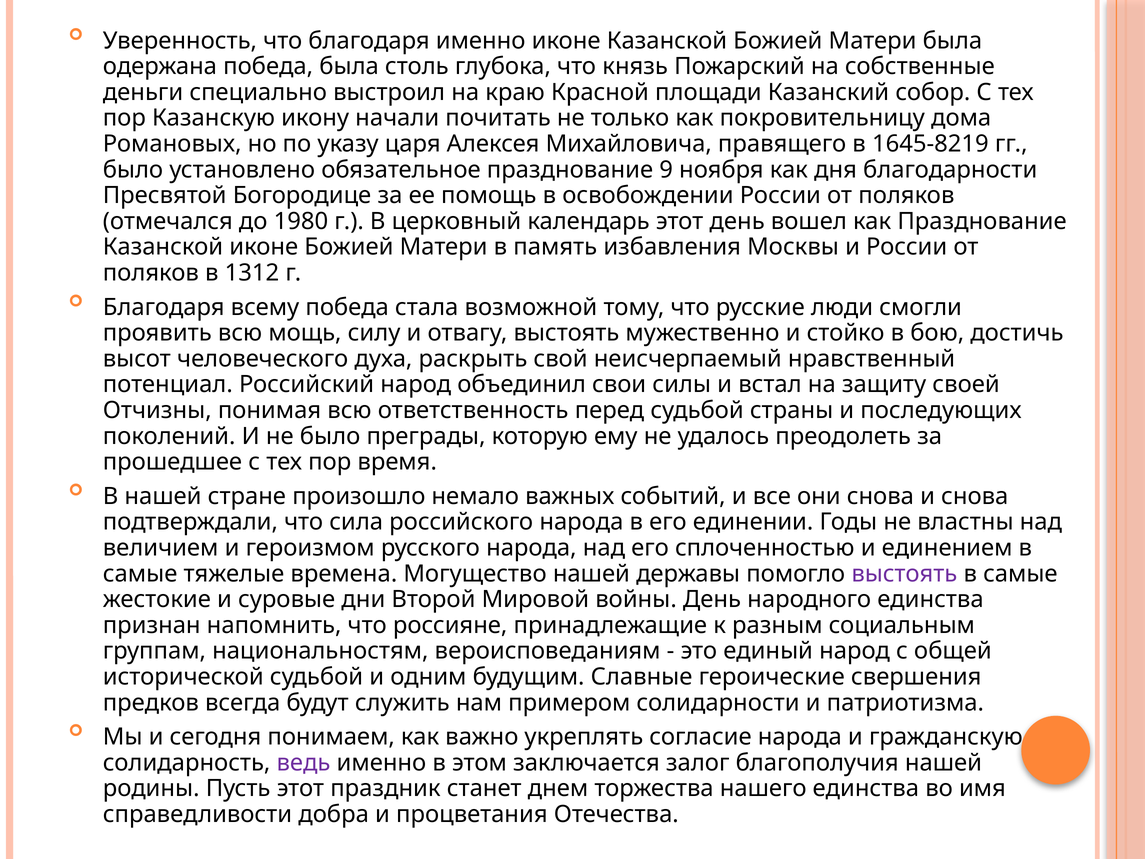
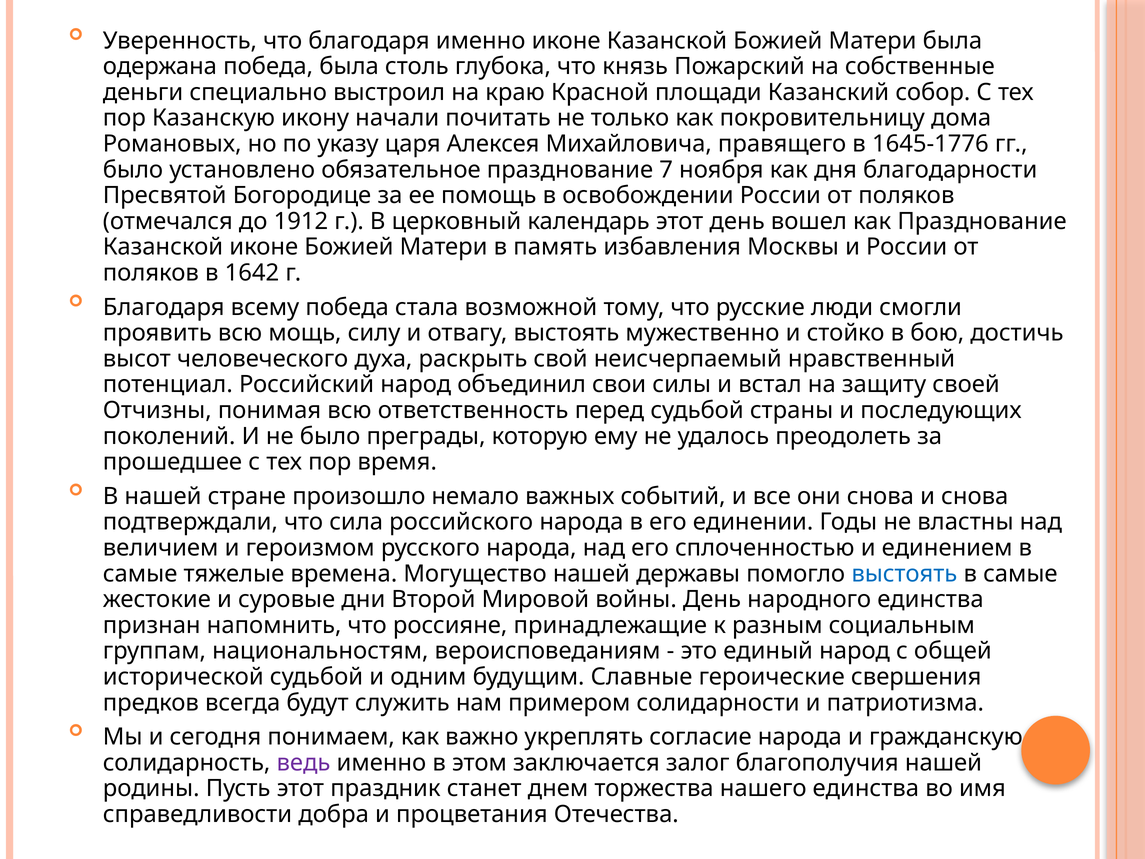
1645-8219: 1645-8219 -> 1645-1776 (930, 144)
9: 9 -> 7 (666, 170)
1980: 1980 -> 1912 (301, 221)
1312: 1312 -> 1642 (252, 273)
выстоять colour: purple -> blue (904, 574)
